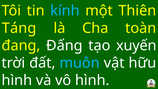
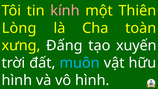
kính colour: light blue -> pink (65, 11)
Táng: Táng -> Lòng (19, 28)
đang: đang -> xưng (21, 45)
